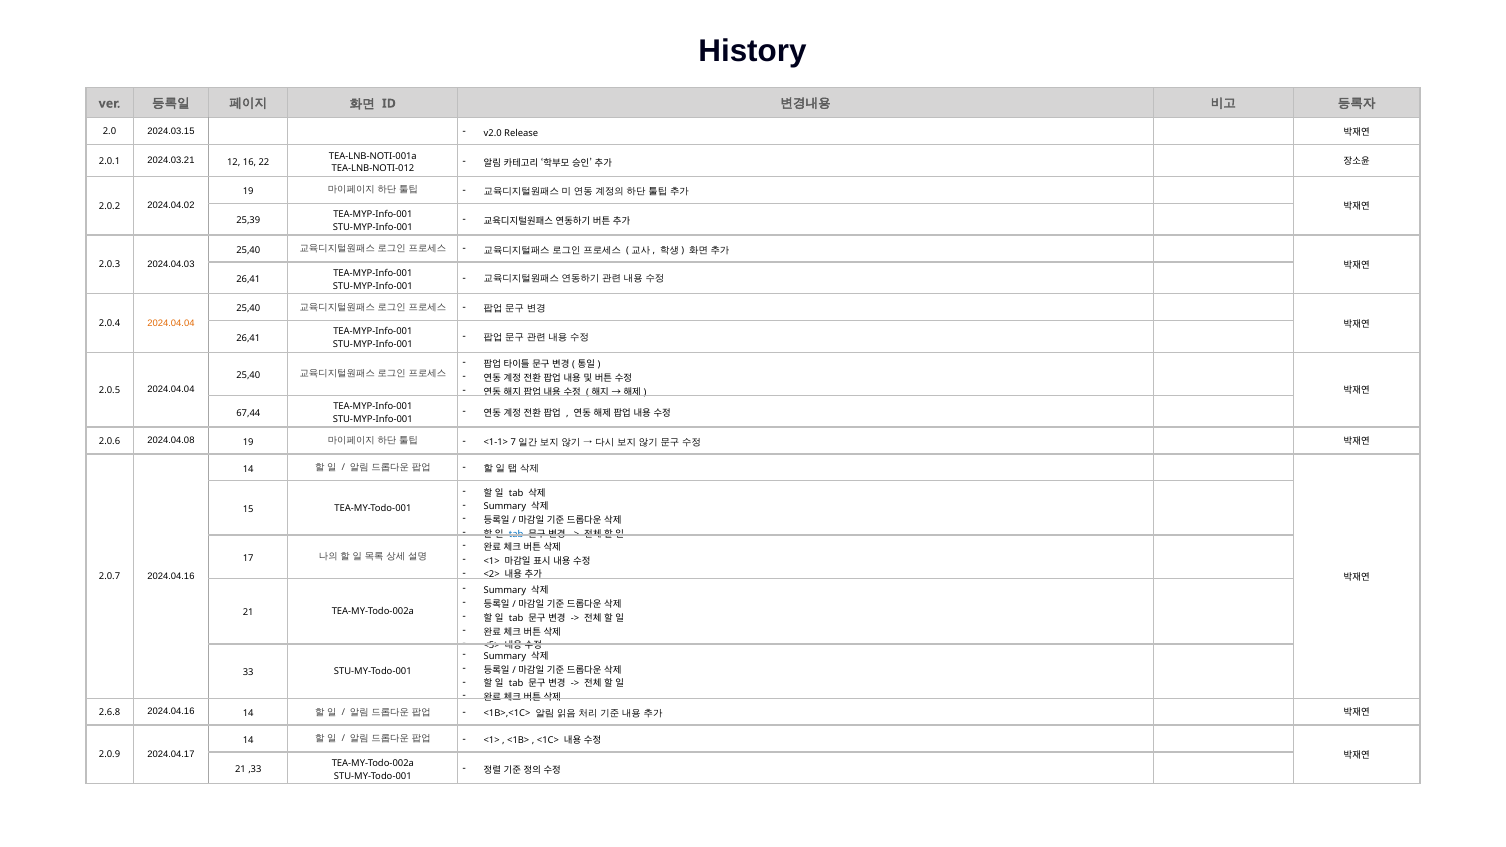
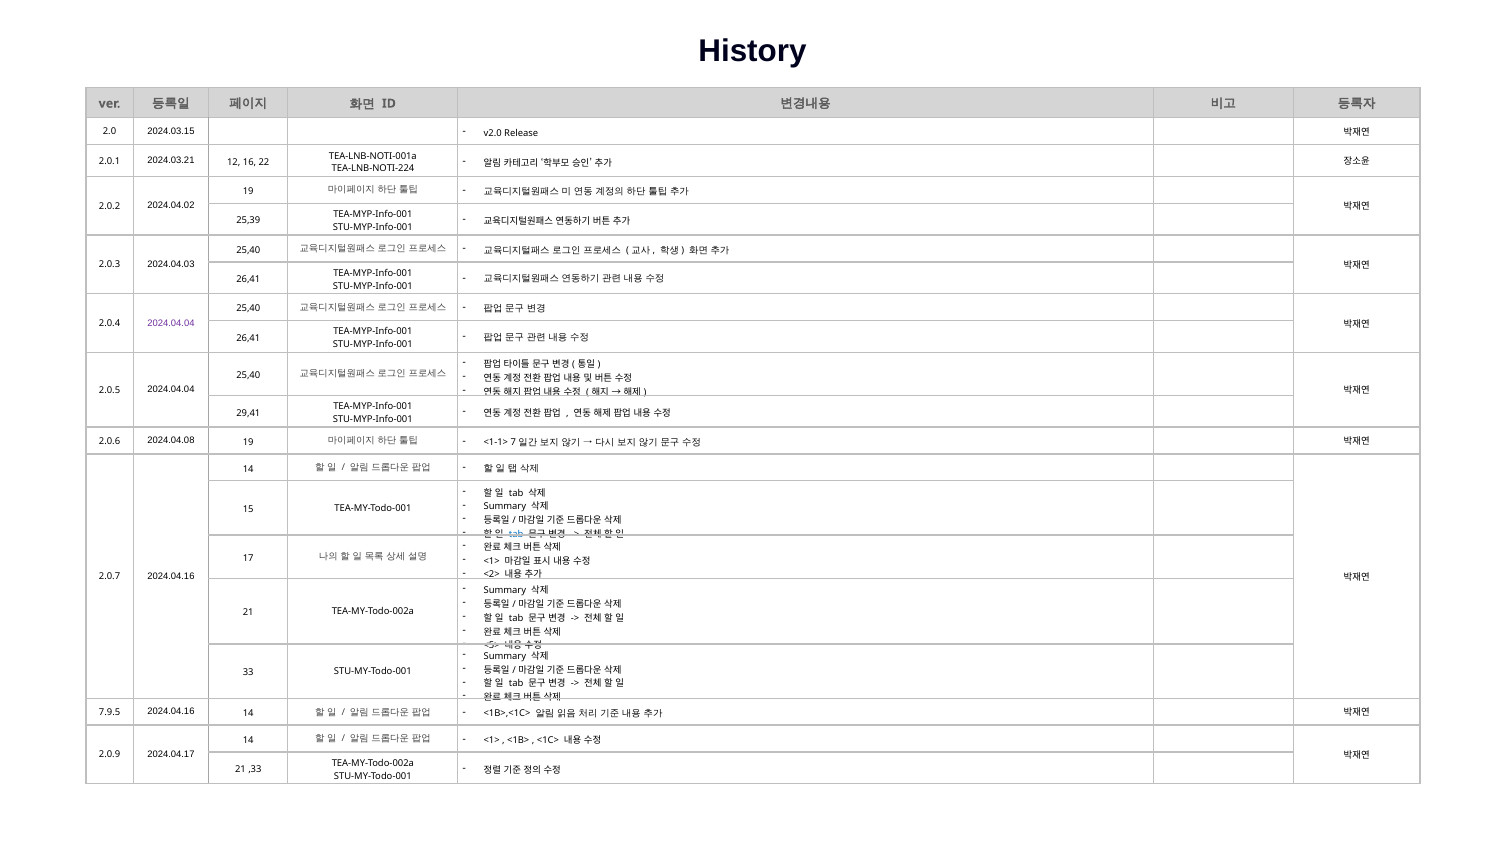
TEA-LNB-NOTI-012: TEA-LNB-NOTI-012 -> TEA-LNB-NOTI-224 (373, 169)
2024.04.04 colour: orange -> purple (171, 323)
67,44: 67,44 -> 29,41 (248, 413)
2.6.8: 2.6.8 -> 7.9.5 (110, 712)
